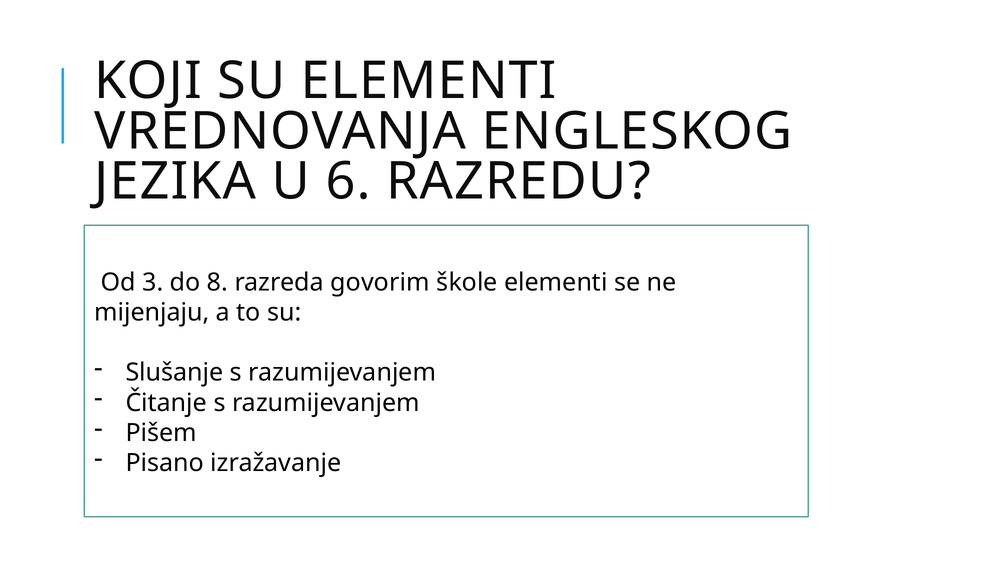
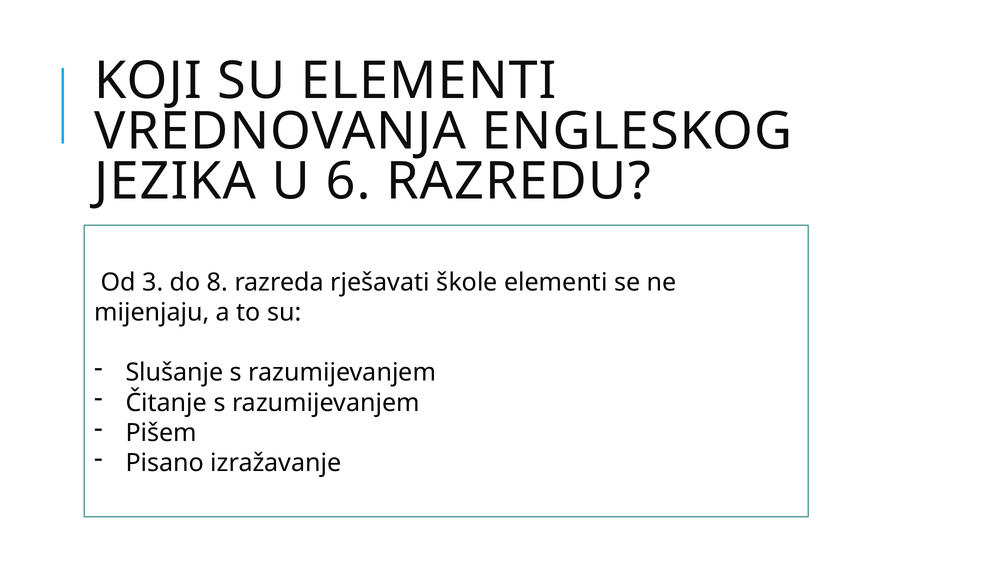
govorim: govorim -> rješavati (380, 282)
